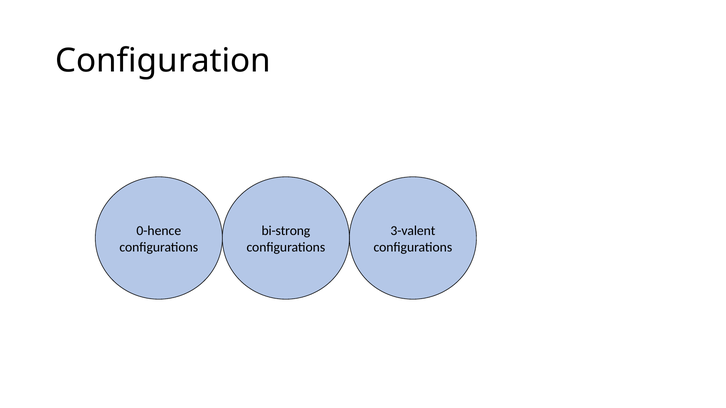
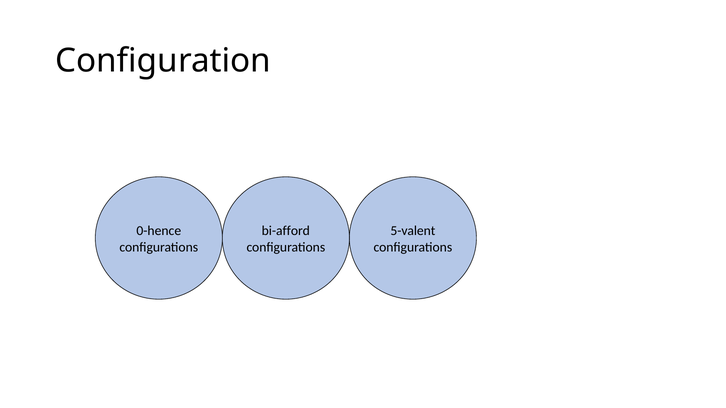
bi-strong: bi-strong -> bi-afford (286, 231)
3-valent: 3-valent -> 5-valent (413, 231)
